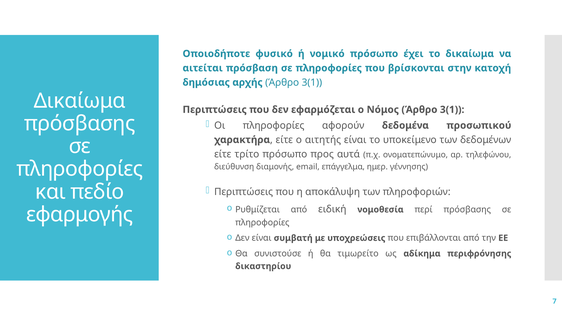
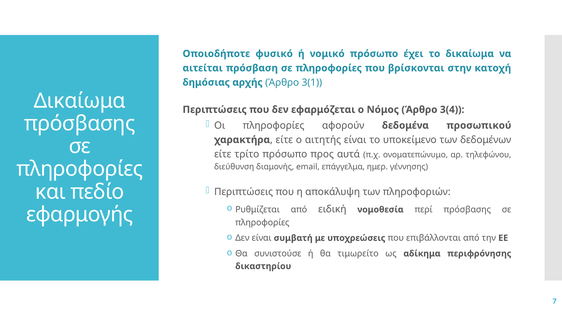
Νόμος Άρθρο 3(1: 3(1 -> 3(4 (452, 110)
